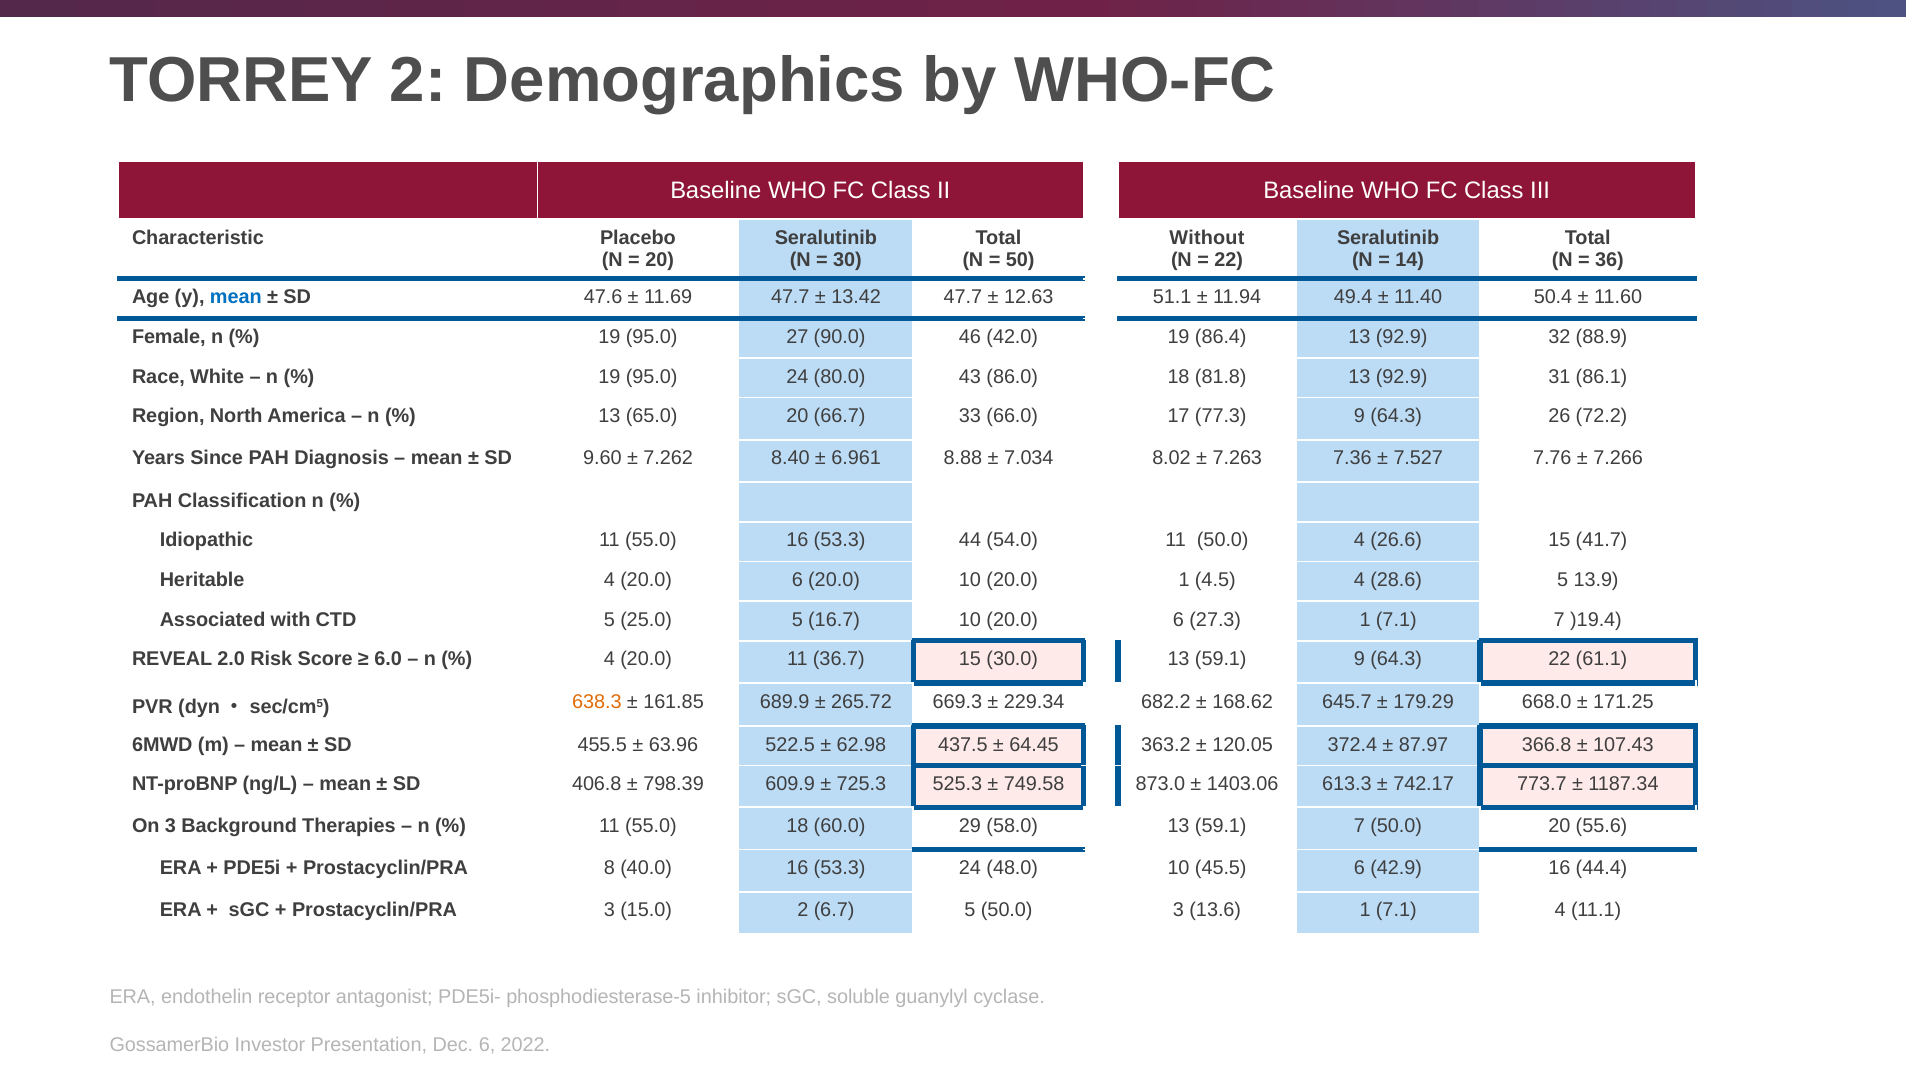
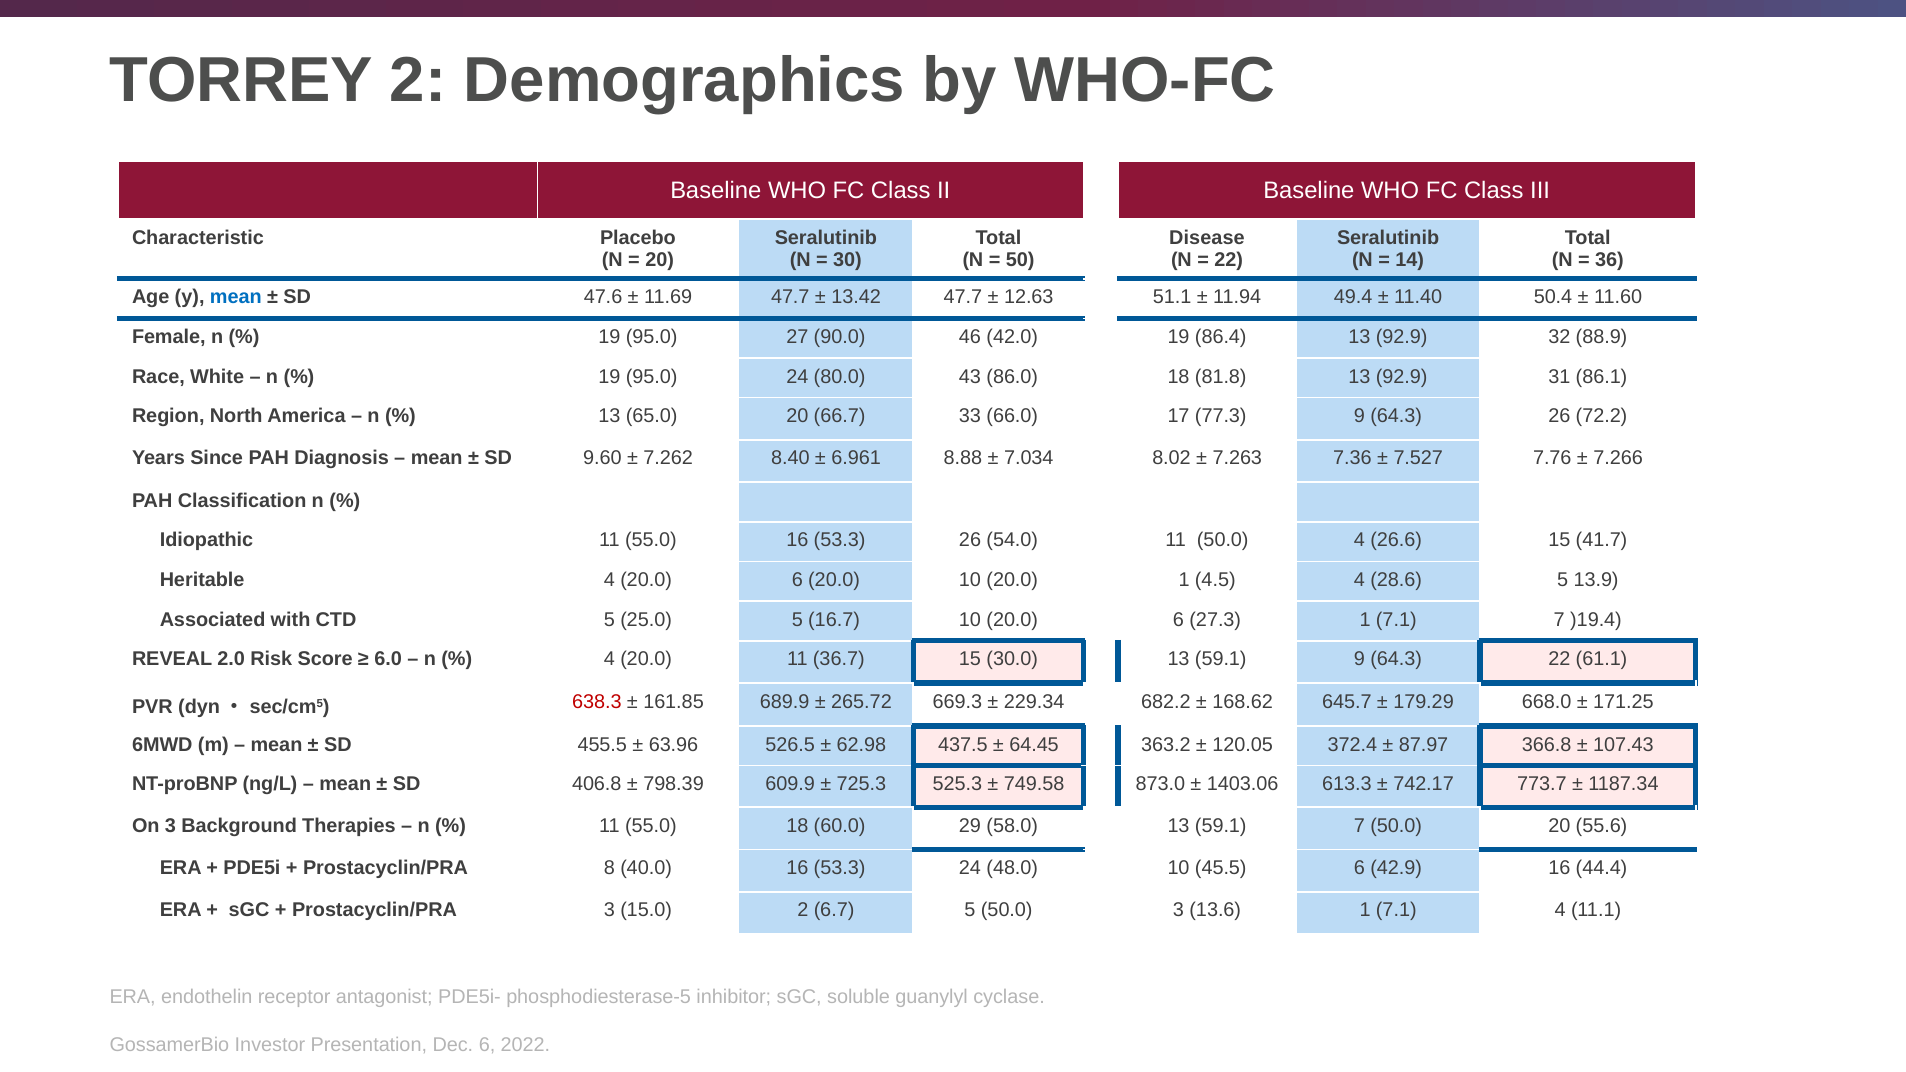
Without: Without -> Disease (1207, 238)
53.3 44: 44 -> 26 (970, 540)
638.3 colour: orange -> red (597, 702)
522.5: 522.5 -> 526.5 (790, 745)
